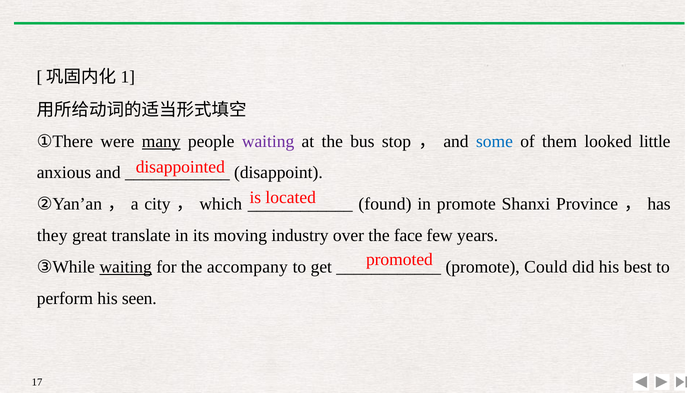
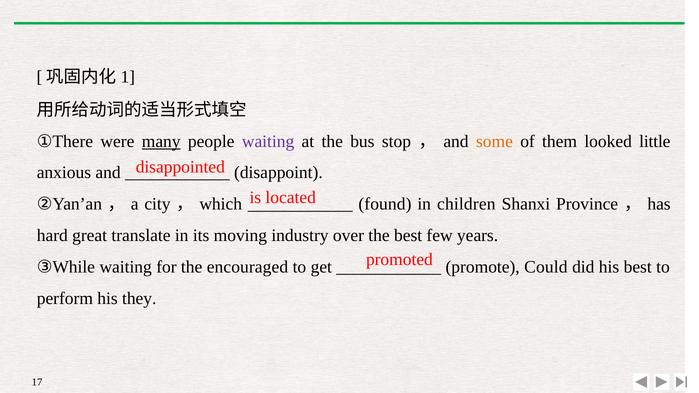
some colour: blue -> orange (494, 141)
in promote: promote -> children (466, 204)
they: they -> hard (52, 236)
the face: face -> best (408, 236)
waiting underline: present -> none (126, 267)
accompany: accompany -> encouraged (247, 267)
seen: seen -> they (139, 299)
